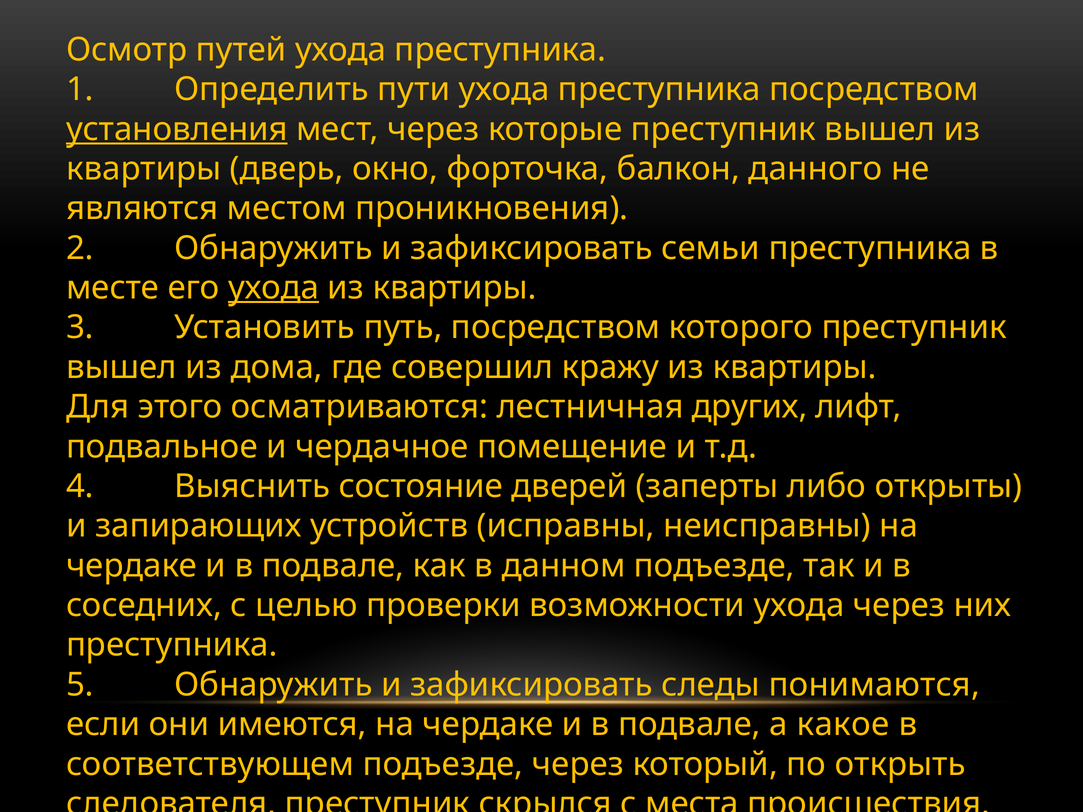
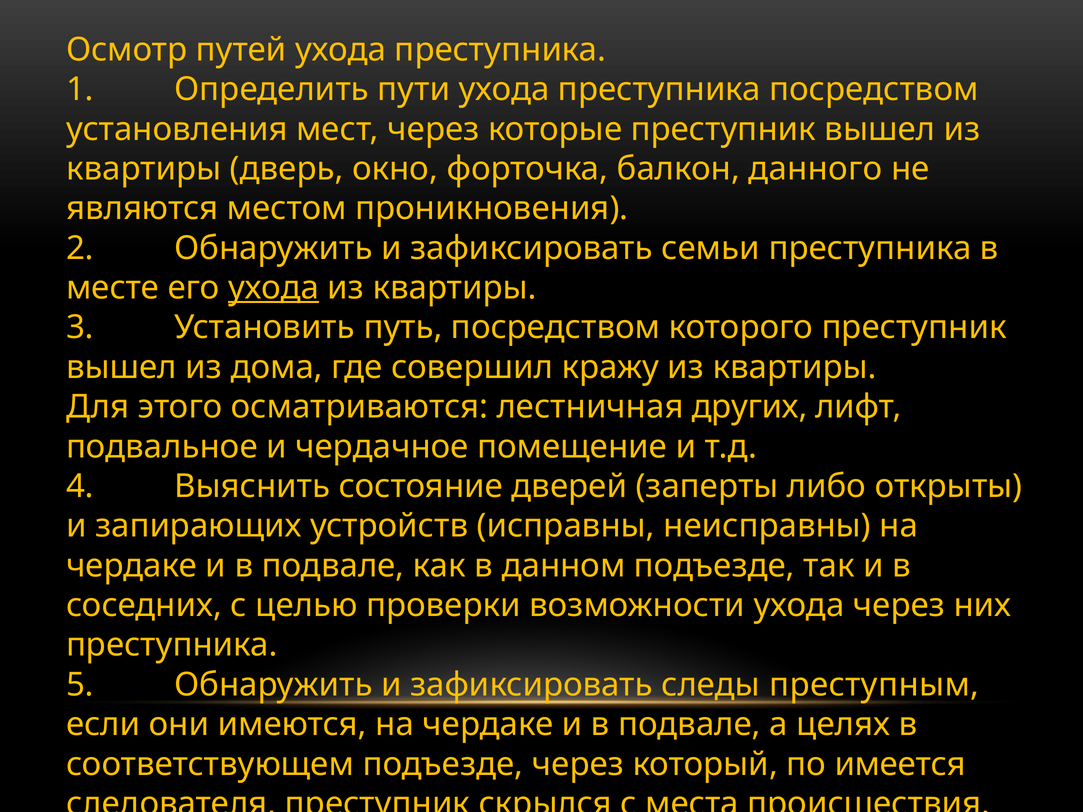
установления underline: present -> none (177, 129)
понимаются: понимаются -> преступным (874, 685)
какое: какое -> целях (843, 725)
открыть: открыть -> имеется (900, 764)
